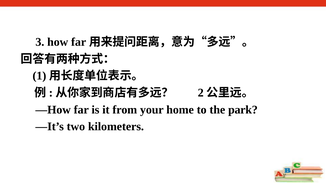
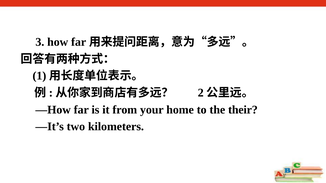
park: park -> their (243, 110)
